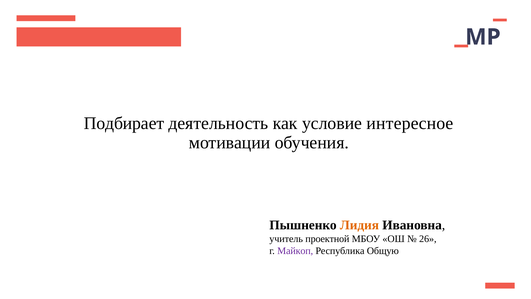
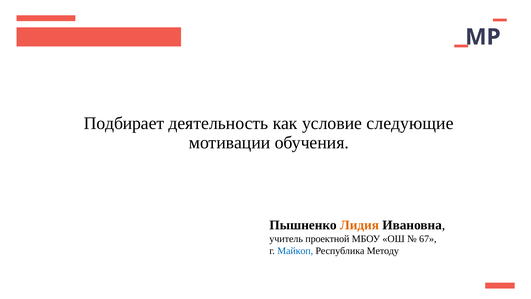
интересное: интересное -> следующие (410, 123)
26: 26 -> 67 (428, 239)
Майкоп colour: purple -> blue (295, 251)
Общую: Общую -> Методу (383, 251)
